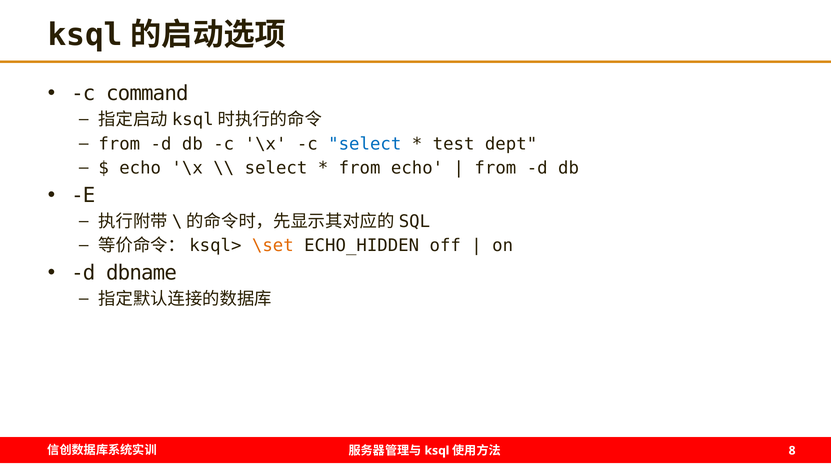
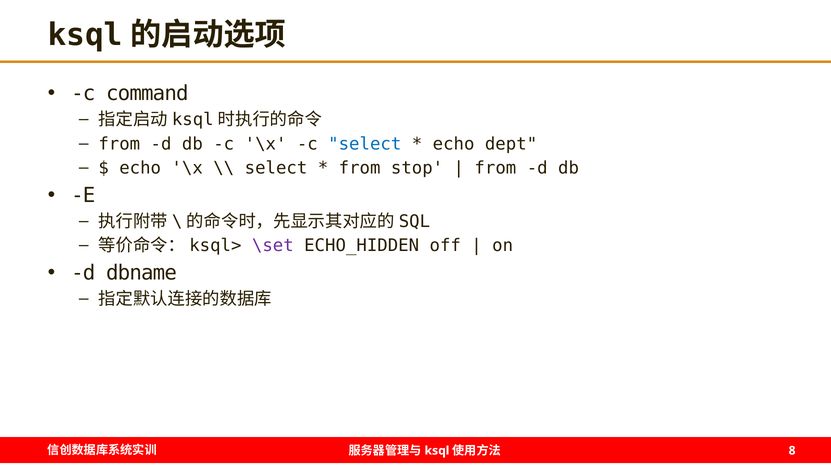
test: test -> echo (454, 144)
from echo: echo -> stop (417, 168)
\set colour: orange -> purple (273, 246)
